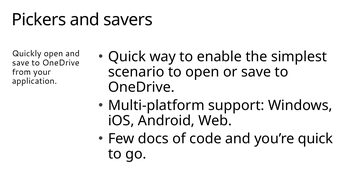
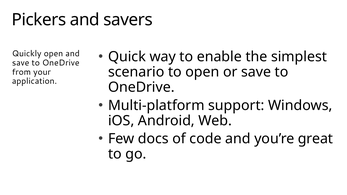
you’re quick: quick -> great (315, 139)
